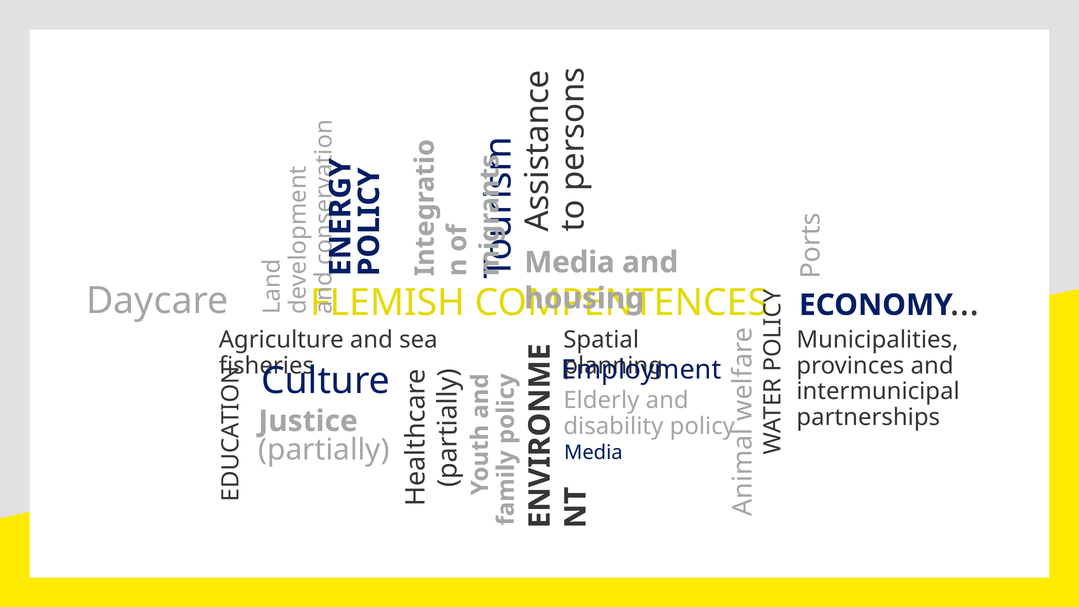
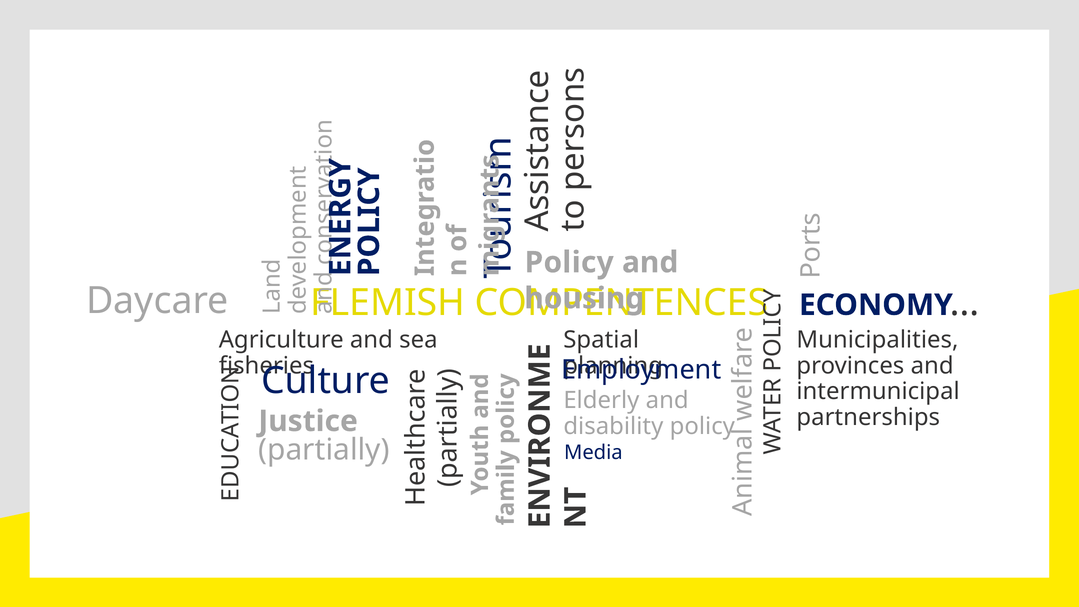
Media: Media -> Policy (569, 262)
